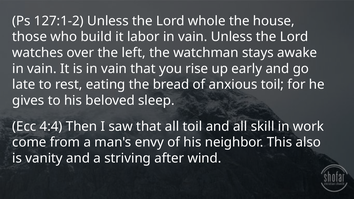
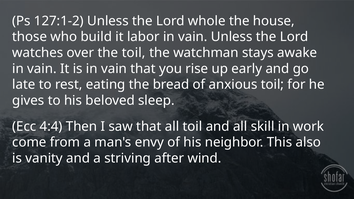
the left: left -> toil (134, 53)
